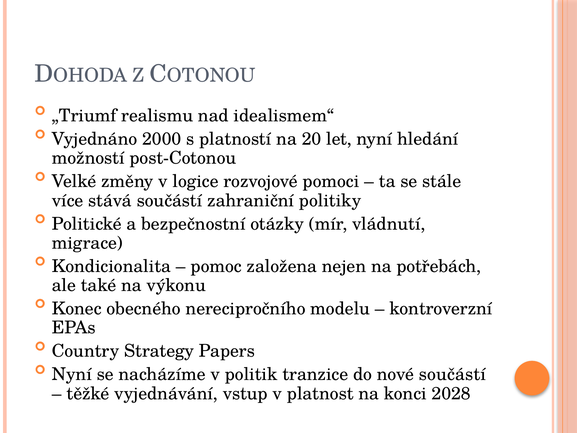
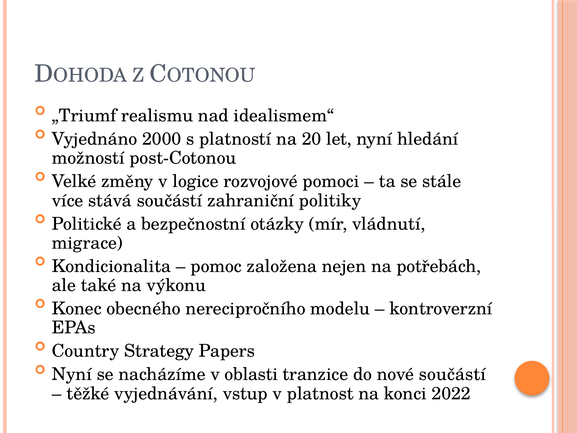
politik: politik -> oblasti (251, 374)
2028: 2028 -> 2022 (451, 393)
